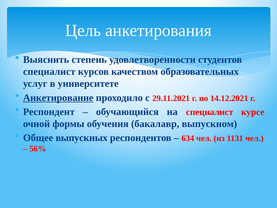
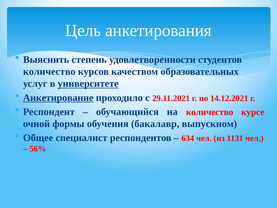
специалист: специалист -> количество (49, 72)
университете underline: none -> present (88, 84)
на специалист: специалист -> количество (210, 112)
выпускных: выпускных -> специалист (82, 138)
